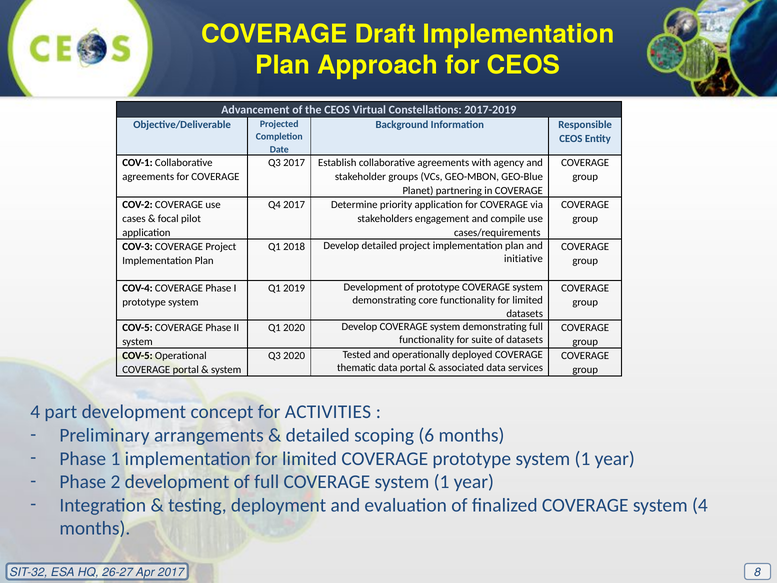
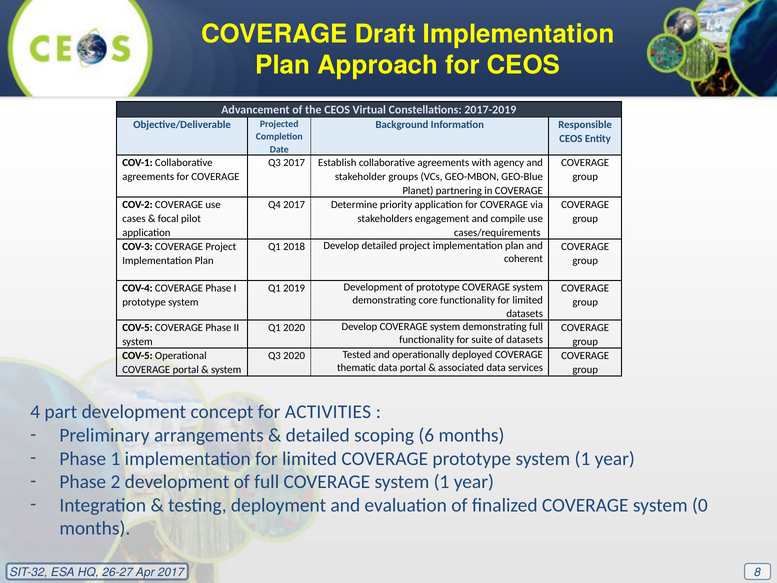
initiative: initiative -> coherent (524, 259)
system 4: 4 -> 0 (700, 505)
